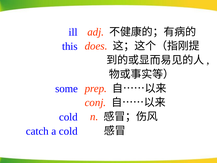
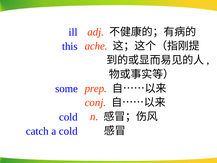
does: does -> ache (96, 46)
